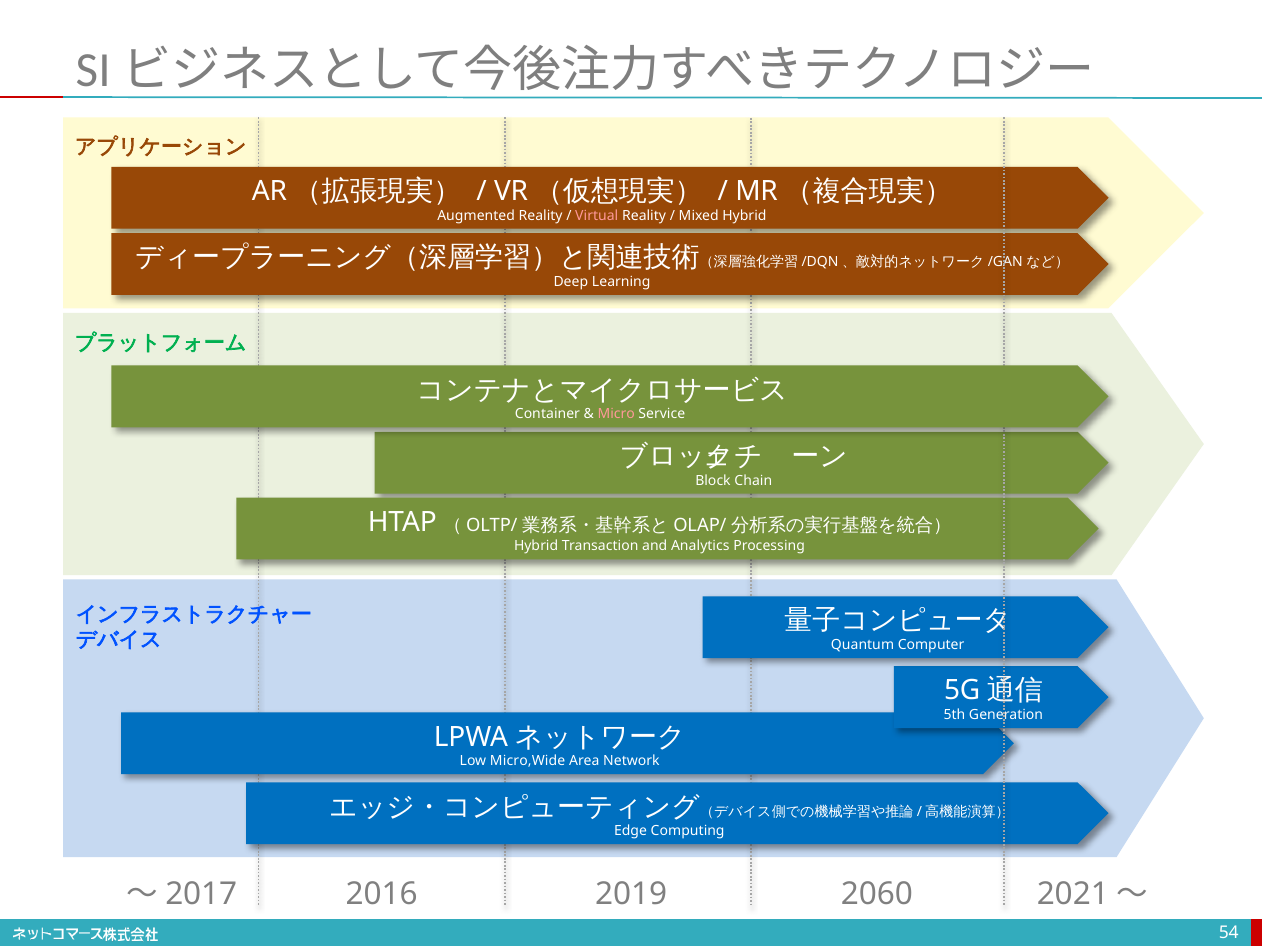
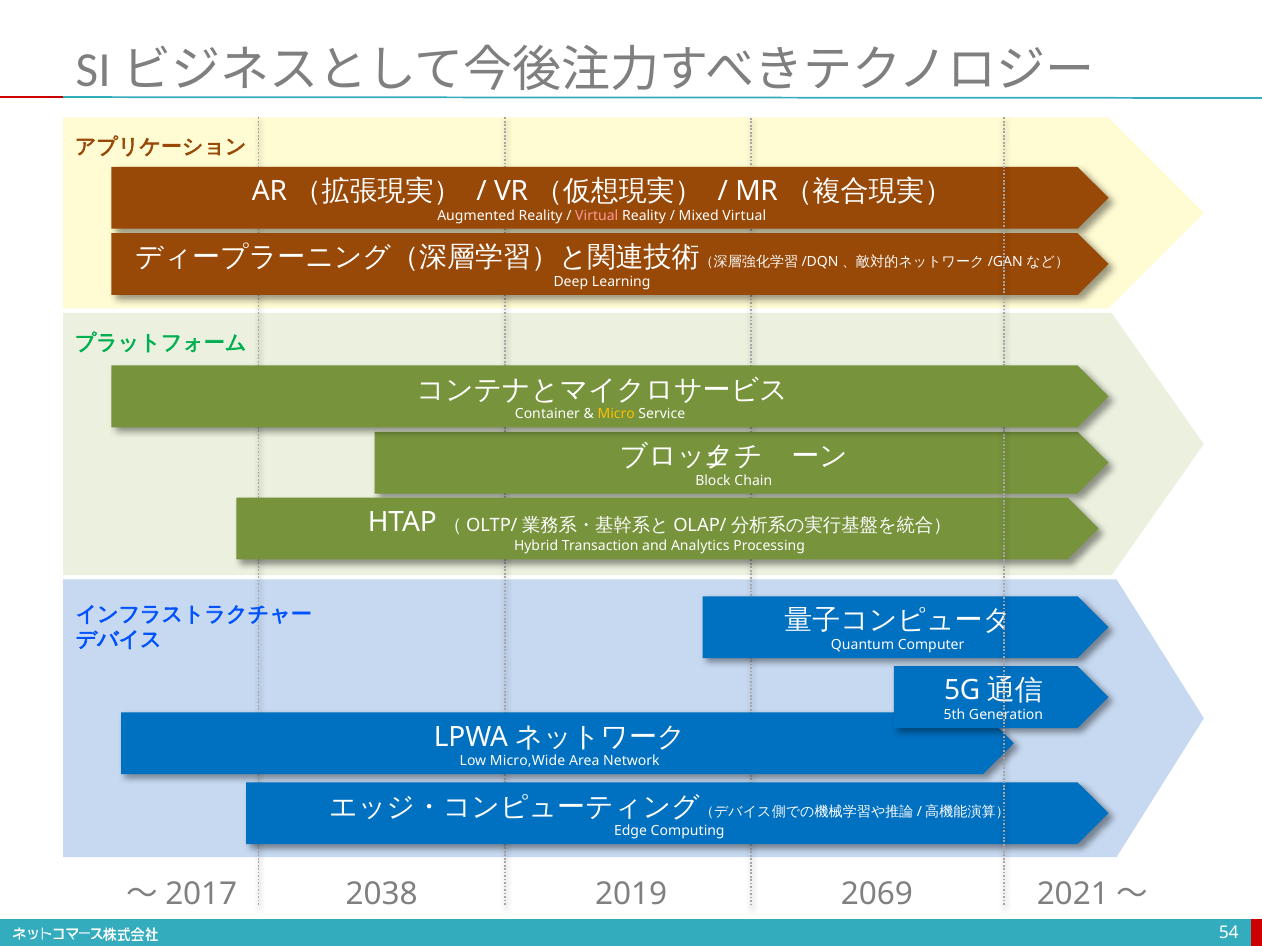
Mixed Hybrid: Hybrid -> Virtual (744, 216)
Micro colour: pink -> yellow (616, 414)
2016: 2016 -> 2038 (382, 894)
2060: 2060 -> 2069 (877, 894)
